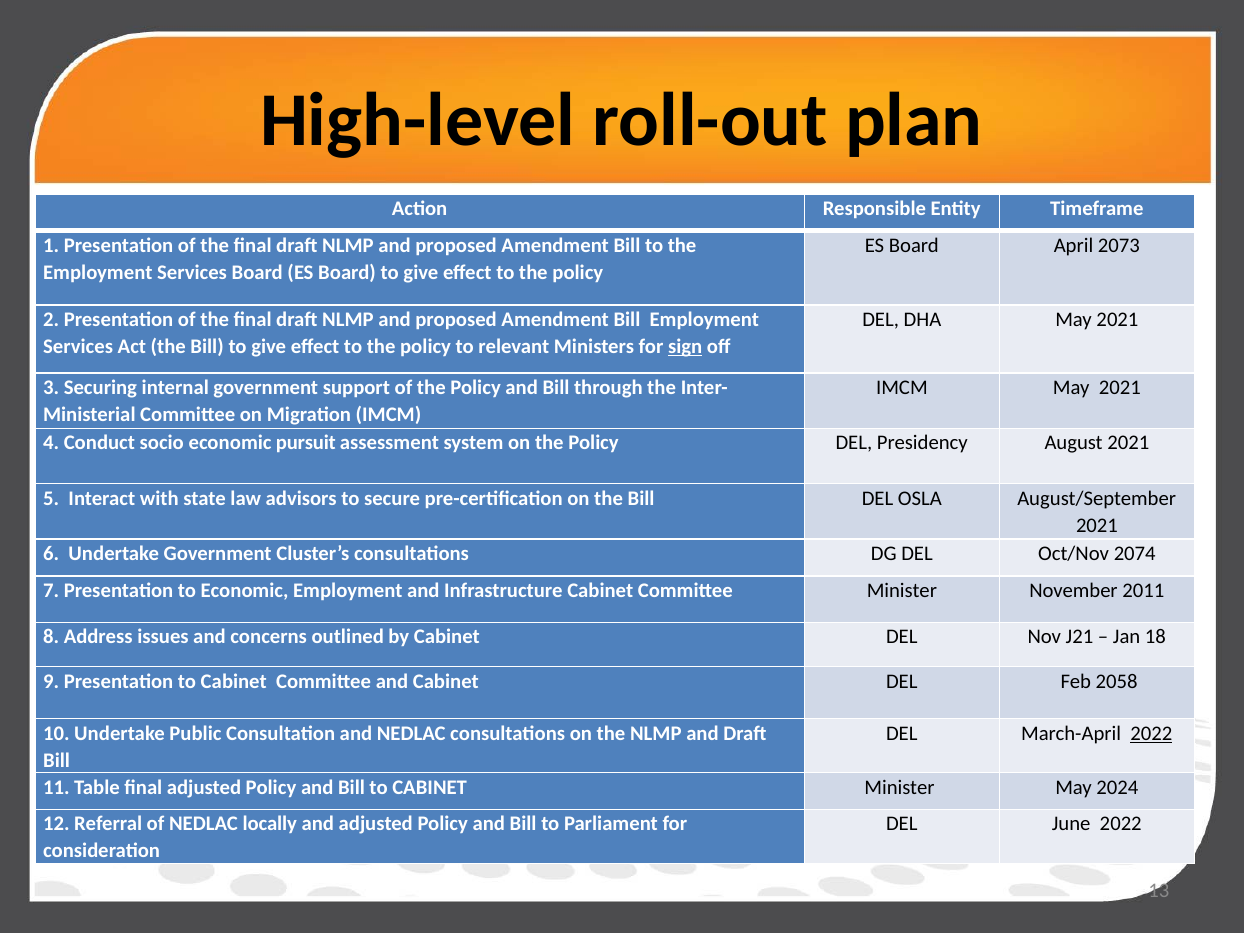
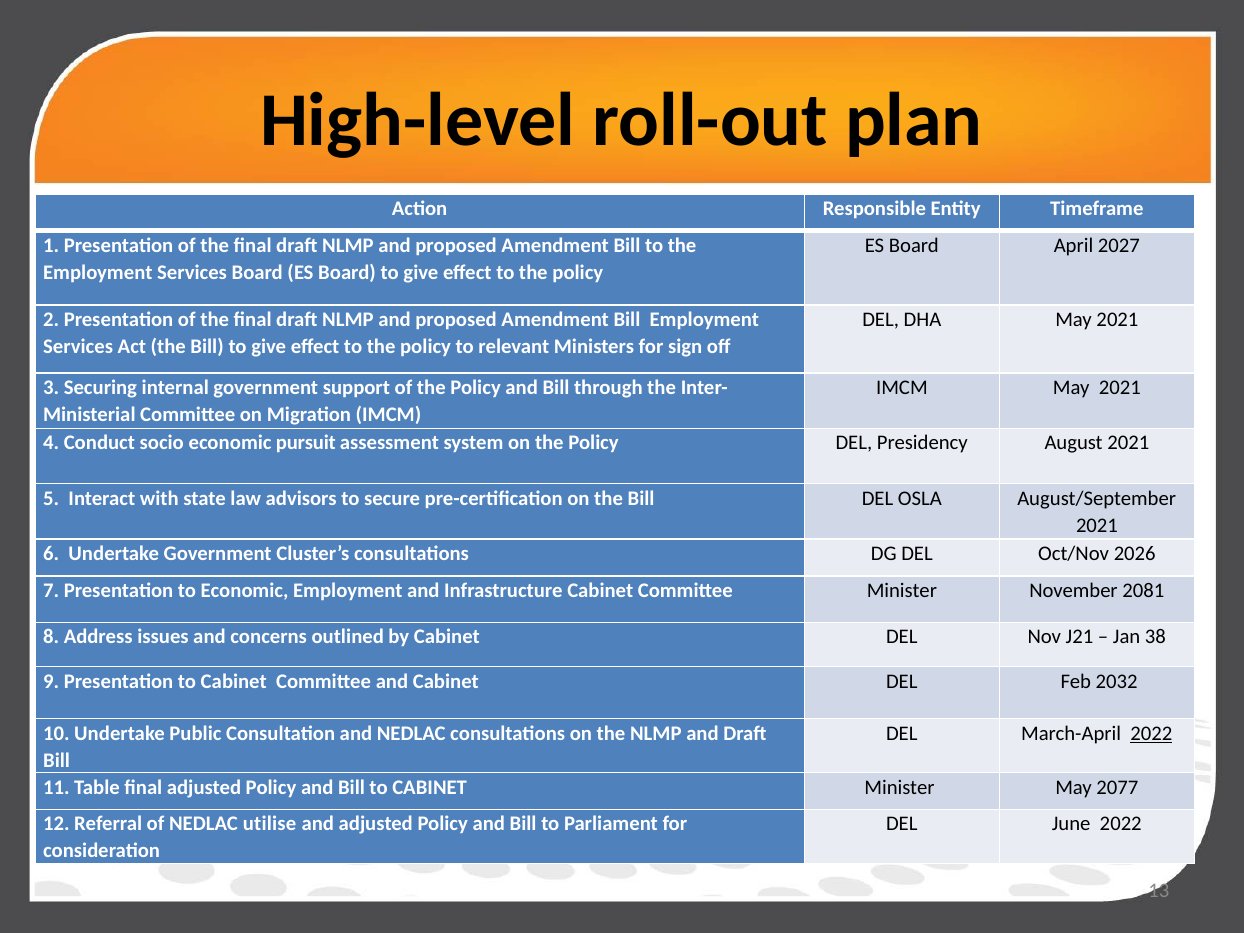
2073: 2073 -> 2027 (1119, 245)
sign underline: present -> none (685, 347)
2074: 2074 -> 2026 (1135, 554)
2011: 2011 -> 2081 (1143, 590)
18: 18 -> 38 (1155, 637)
2058: 2058 -> 2032 (1117, 681)
2024: 2024 -> 2077 (1117, 787)
locally: locally -> utilise (270, 824)
